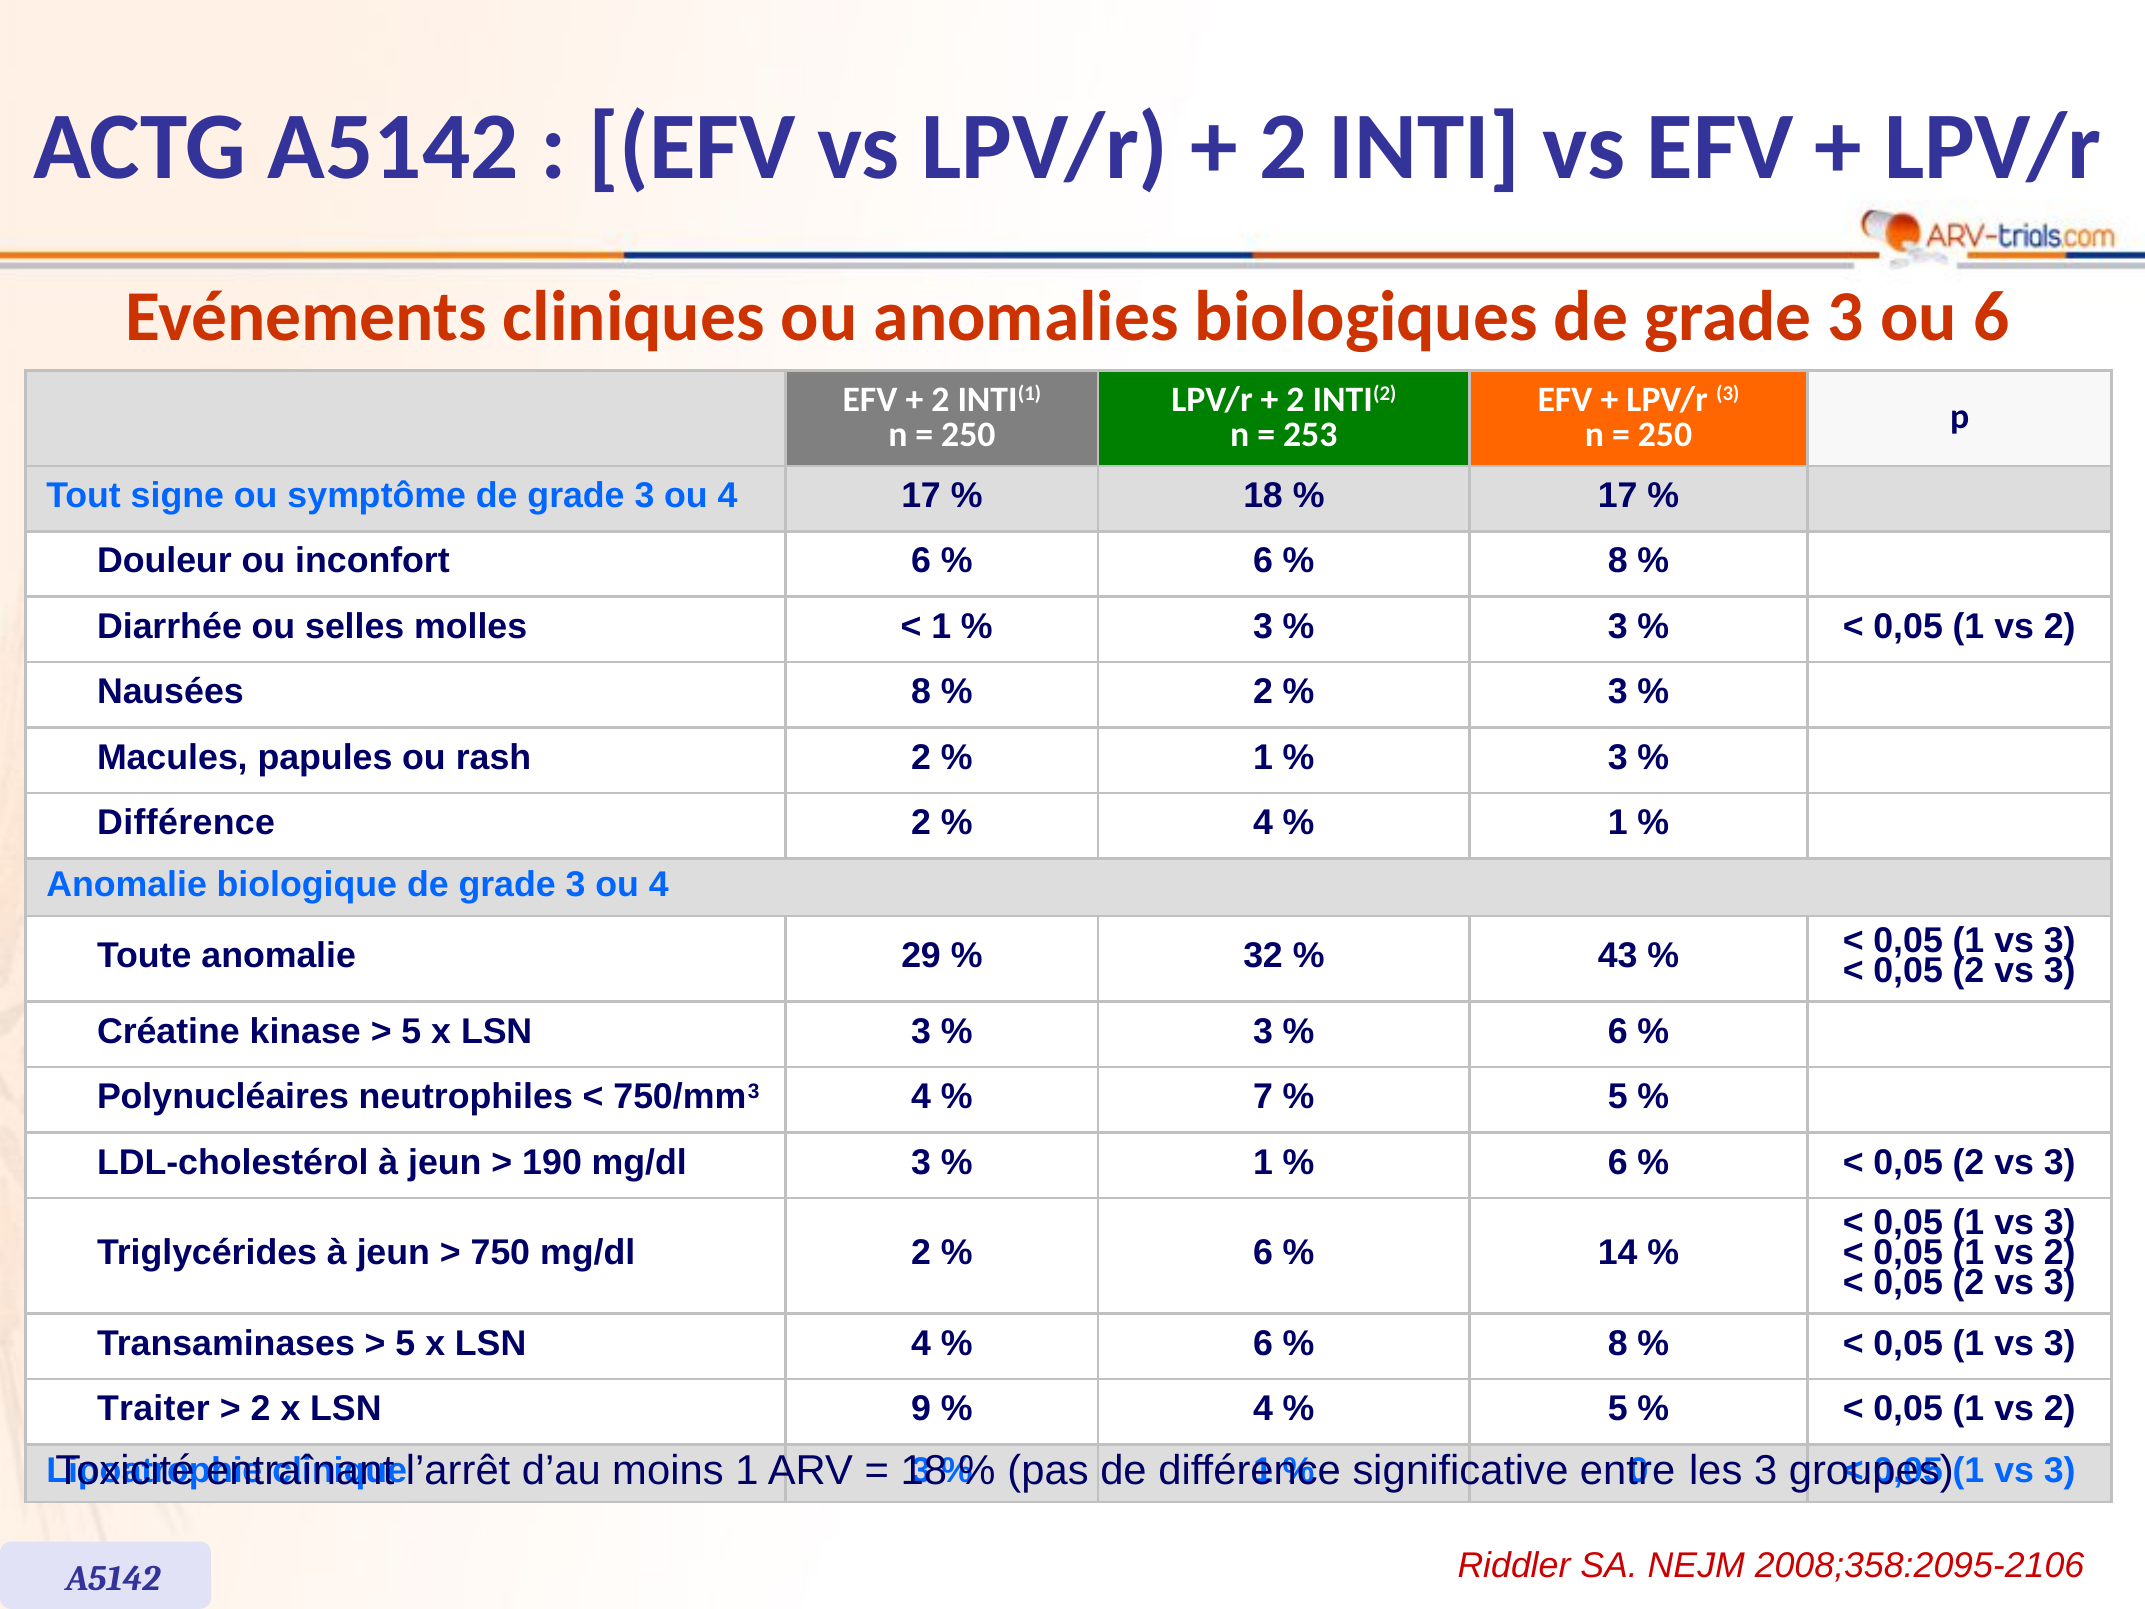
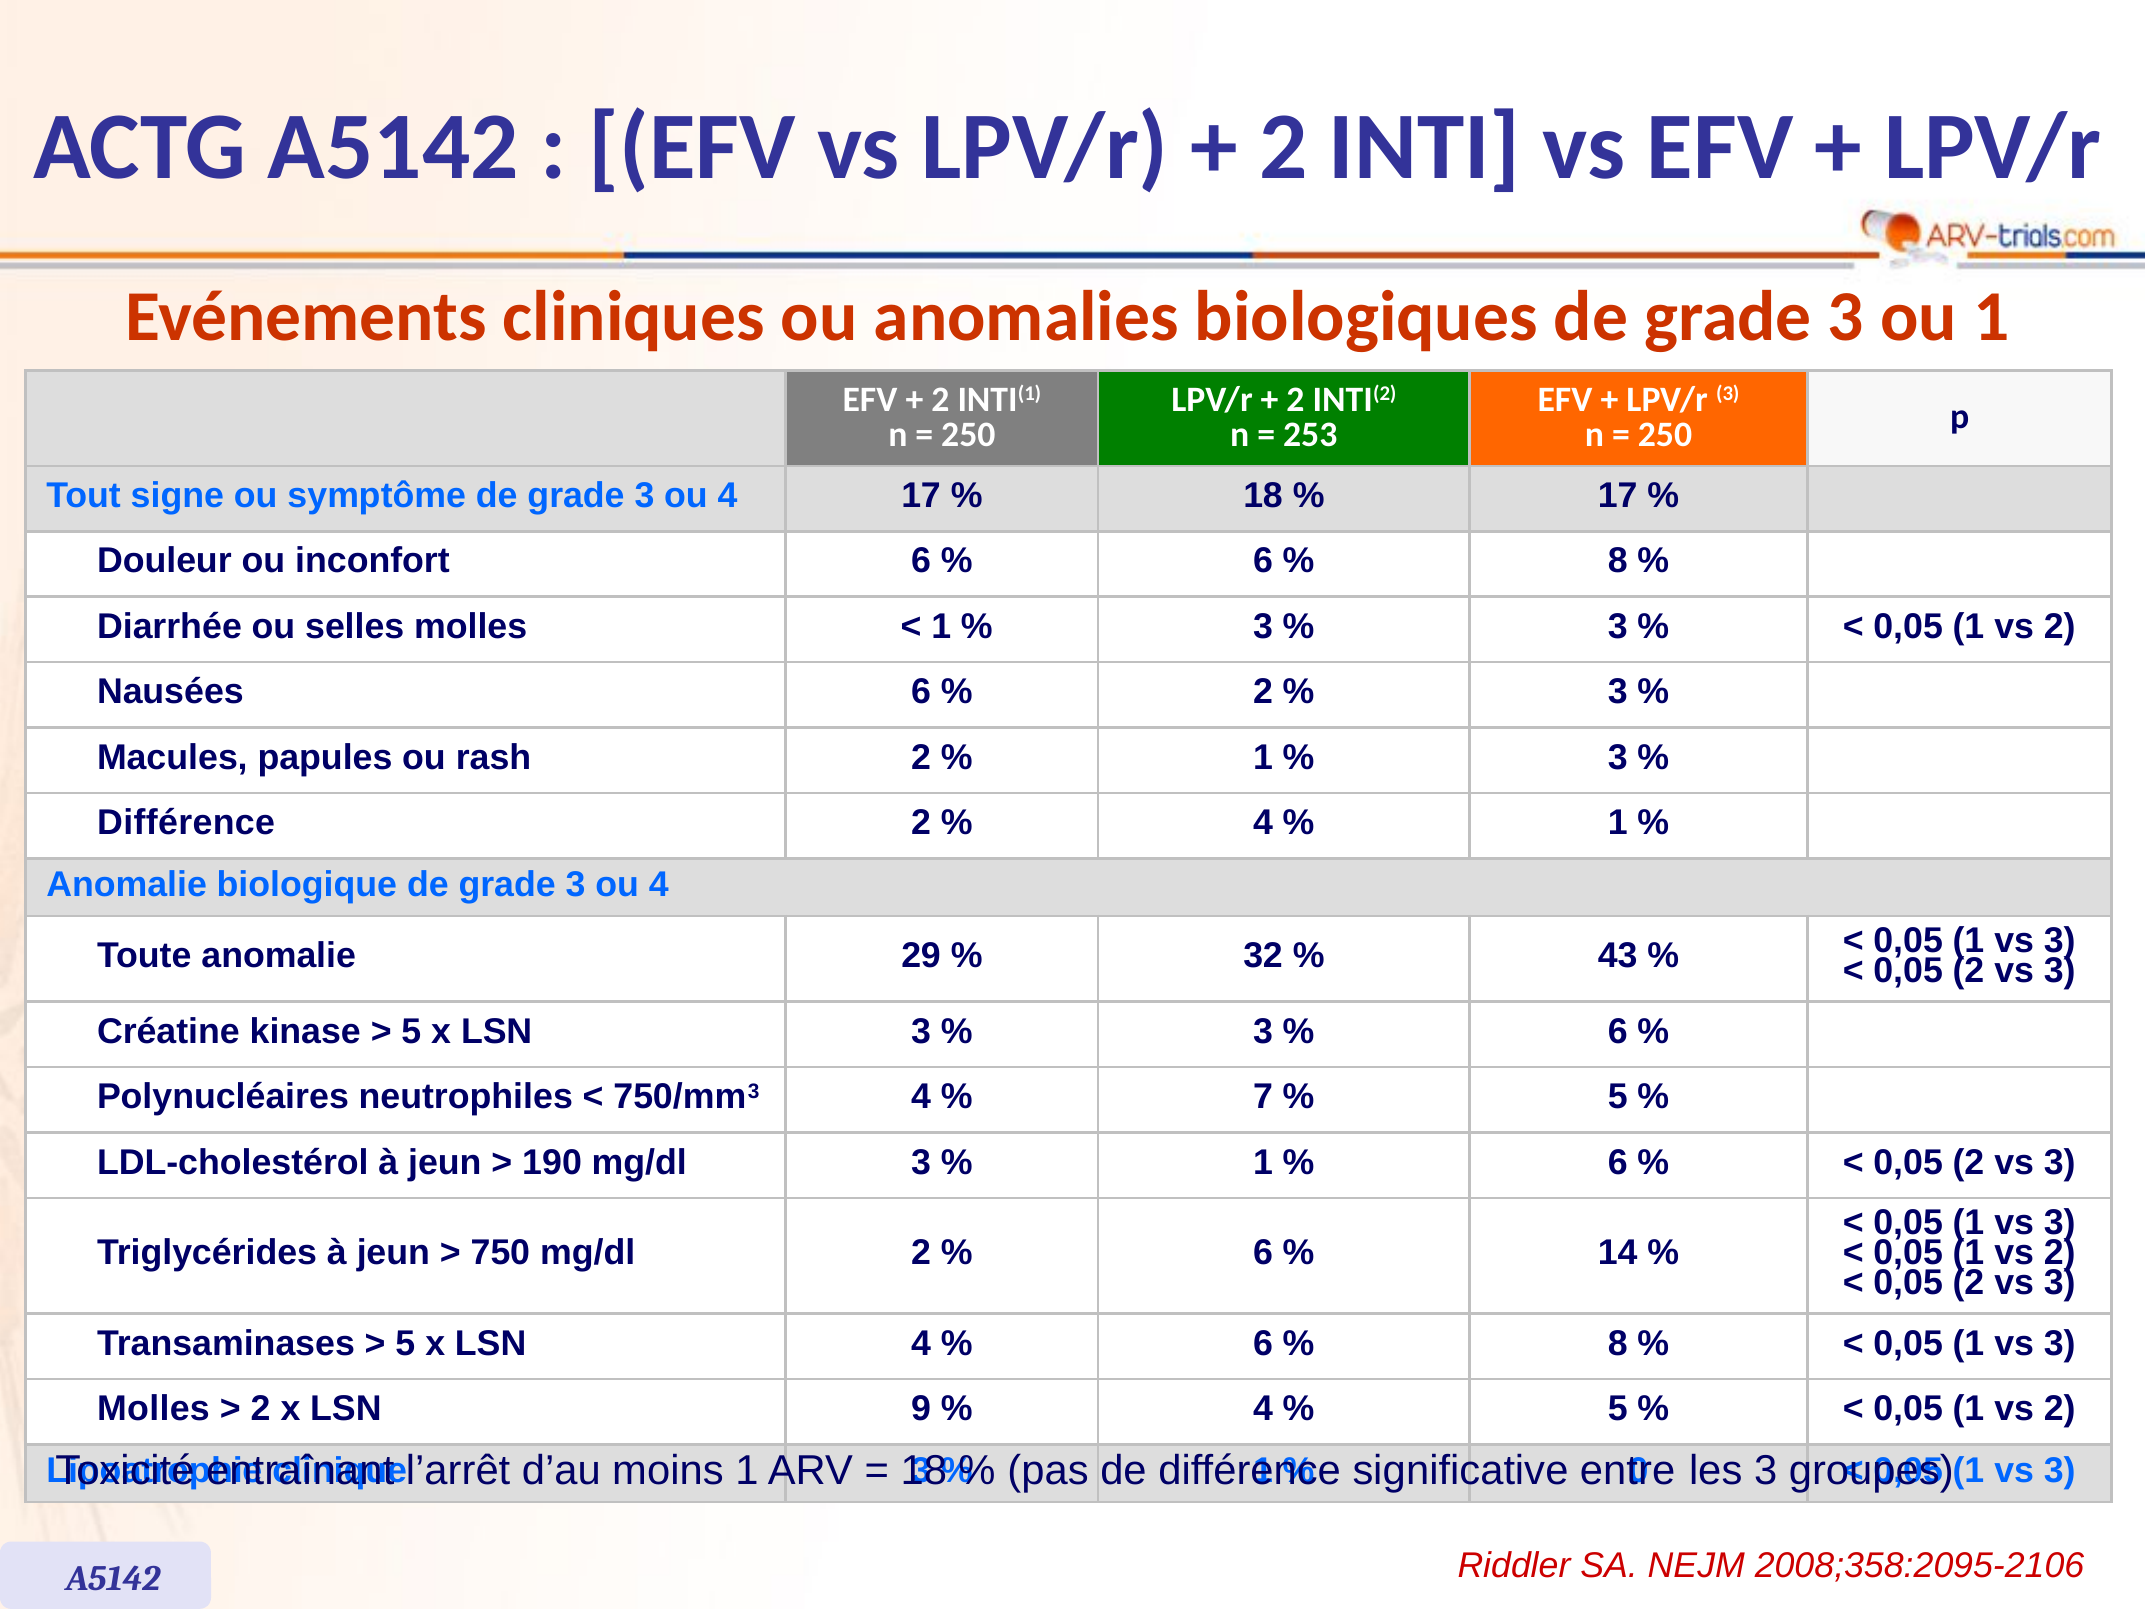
ou 6: 6 -> 1 (1991, 317)
Nausées 8: 8 -> 6 (921, 692)
Traiter: Traiter -> Molles (153, 1409)
